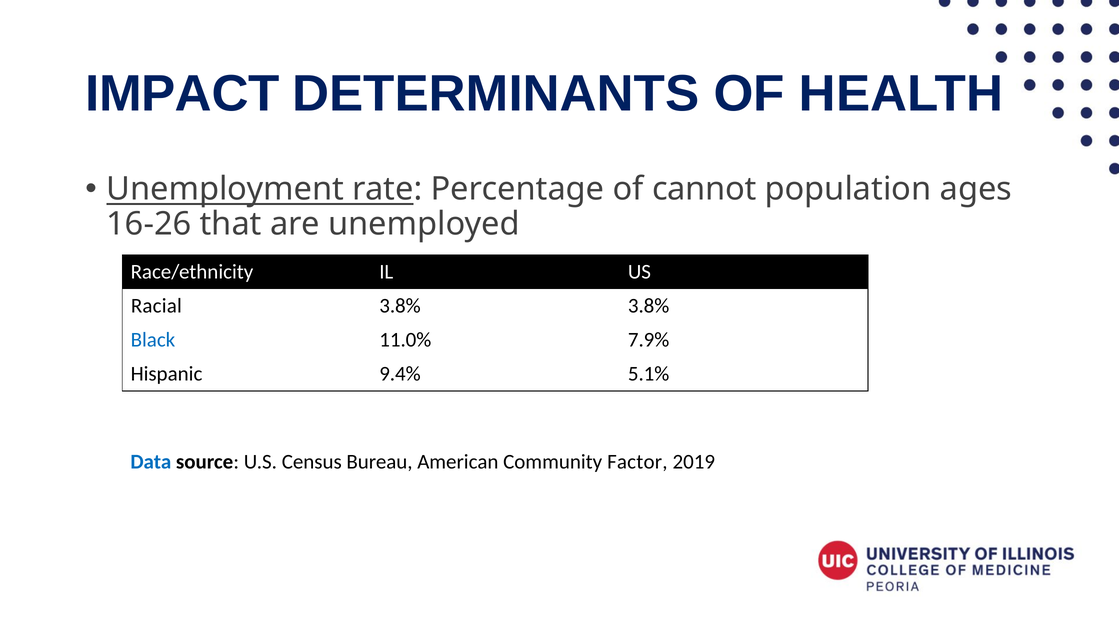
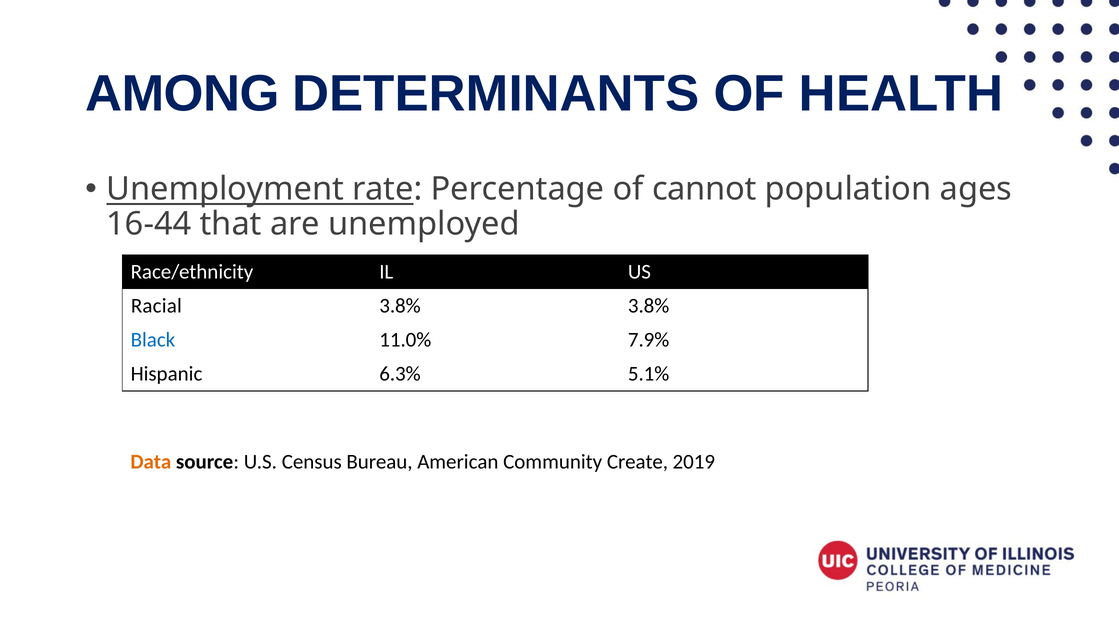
IMPACT: IMPACT -> AMONG (182, 94)
16-26: 16-26 -> 16-44 (149, 224)
9.4%: 9.4% -> 6.3% (400, 374)
Data colour: blue -> orange (151, 462)
Factor: Factor -> Create (637, 462)
